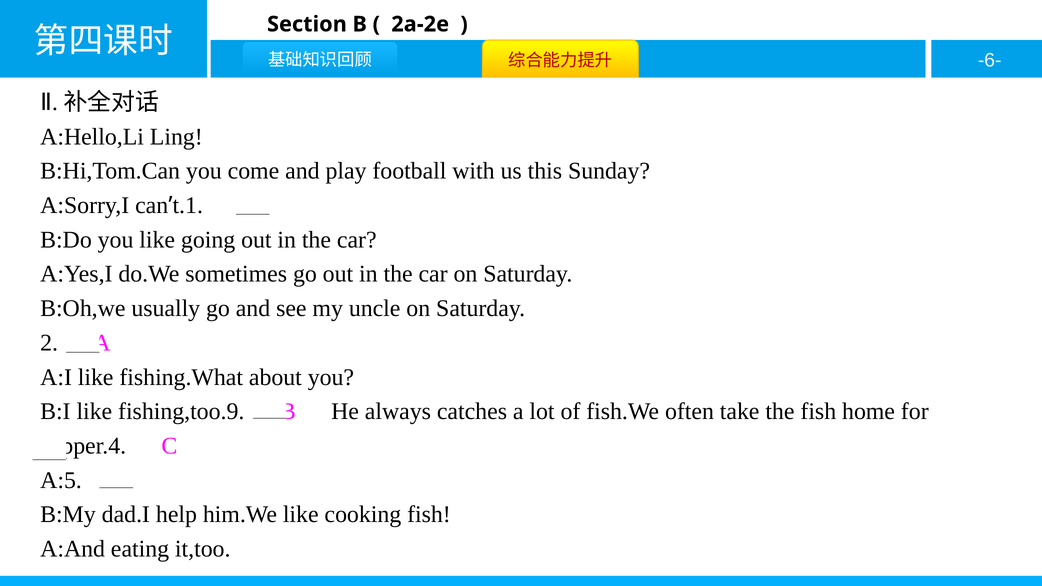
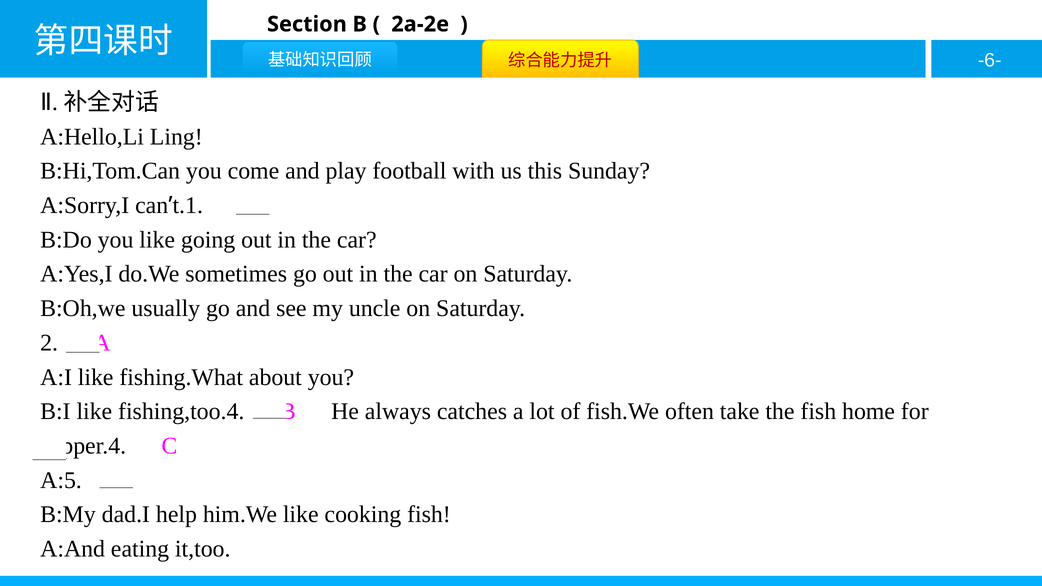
fishing,too.9: fishing,too.9 -> fishing,too.4 (181, 412)
